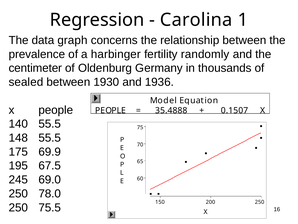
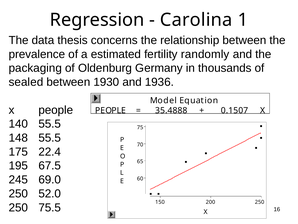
graph: graph -> thesis (73, 40)
harbinger: harbinger -> estimated (116, 54)
centimeter: centimeter -> packaging (35, 68)
69.9: 69.9 -> 22.4 (50, 151)
78.0: 78.0 -> 52.0 (50, 193)
